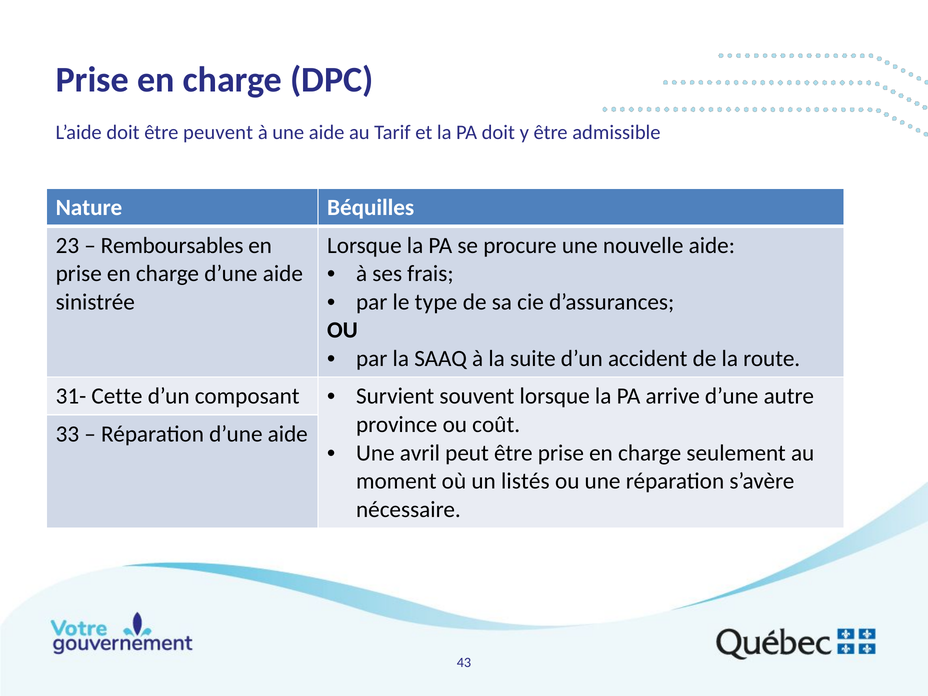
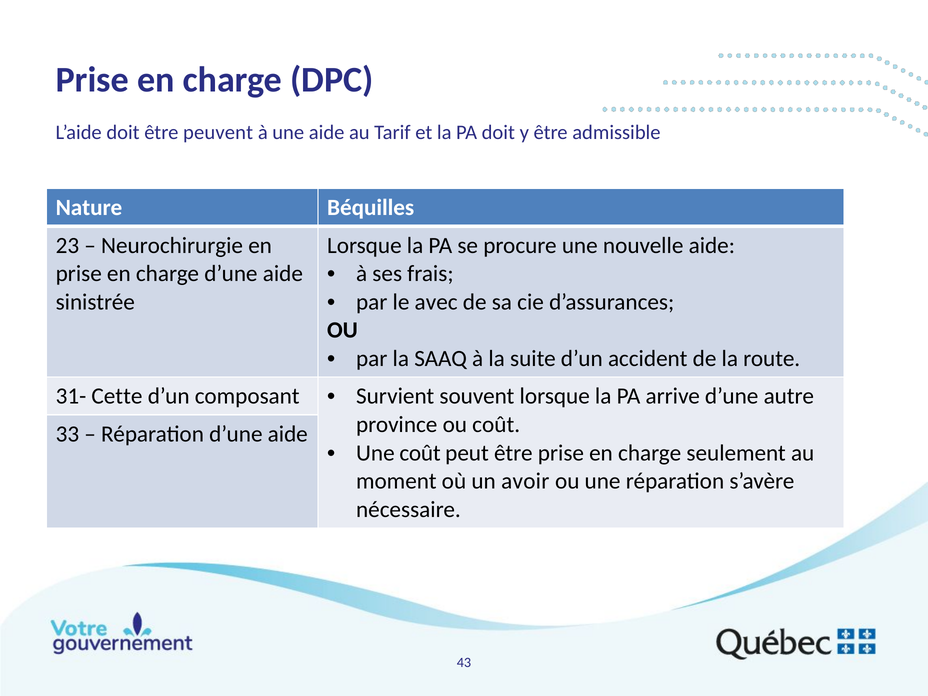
Remboursables: Remboursables -> Neurochirurgie (172, 245)
type: type -> avec (436, 302)
Une avril: avril -> coût (420, 453)
listés: listés -> avoir (525, 481)
